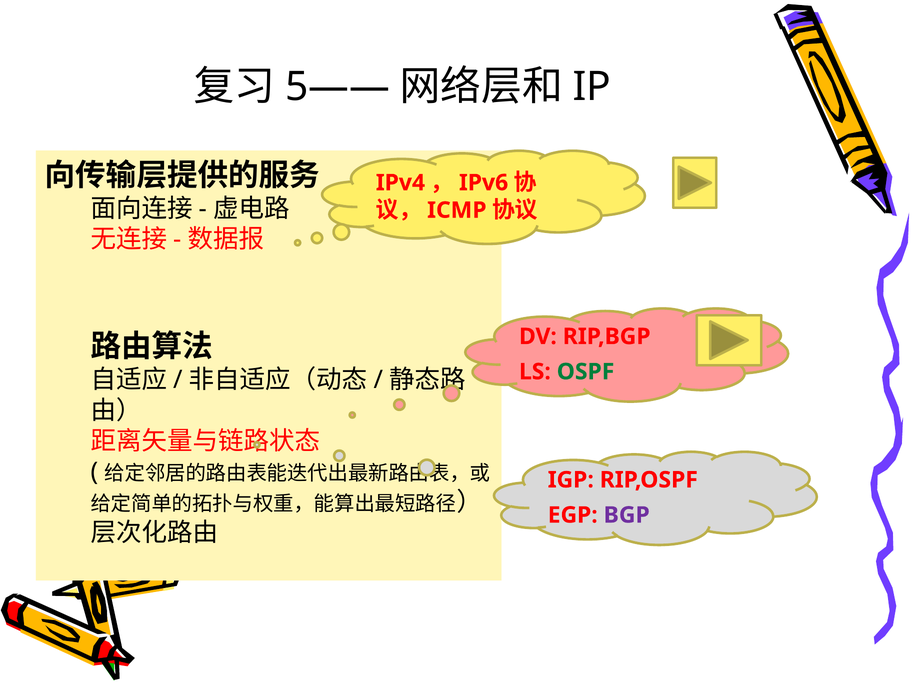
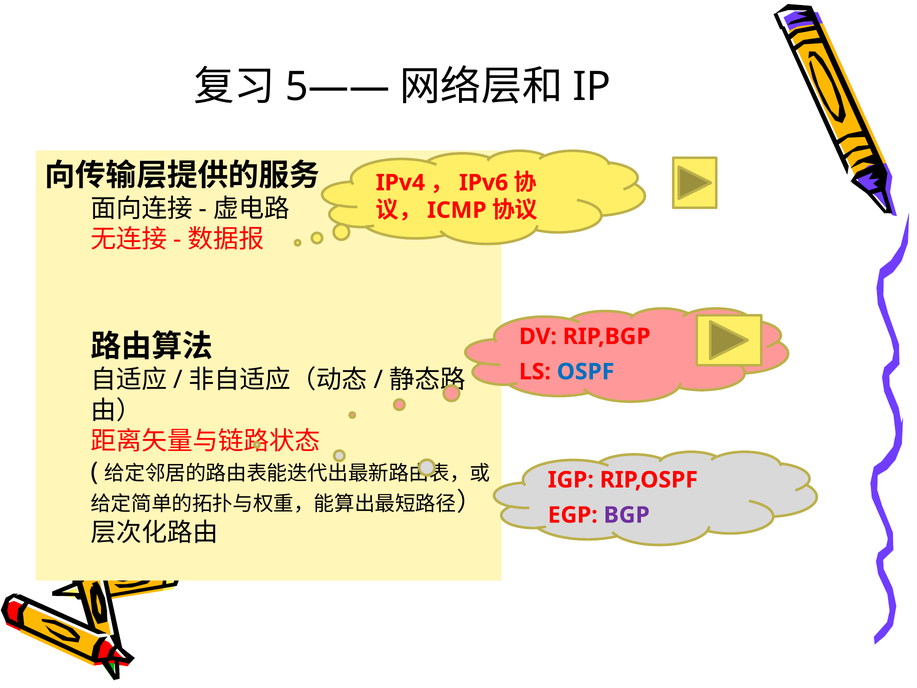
OSPF colour: green -> blue (586, 372)
